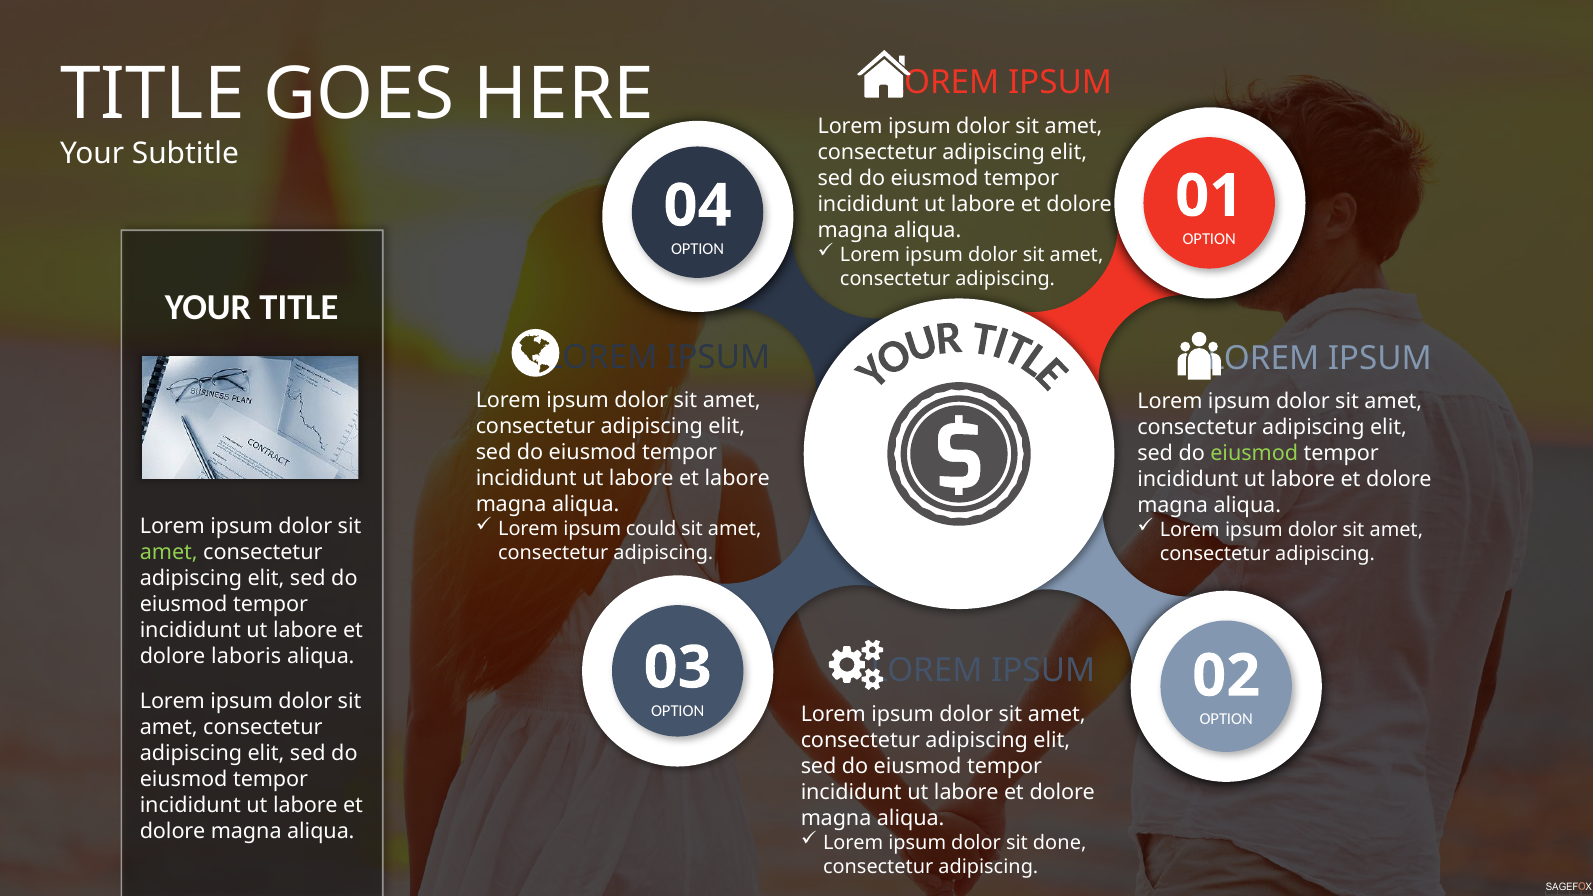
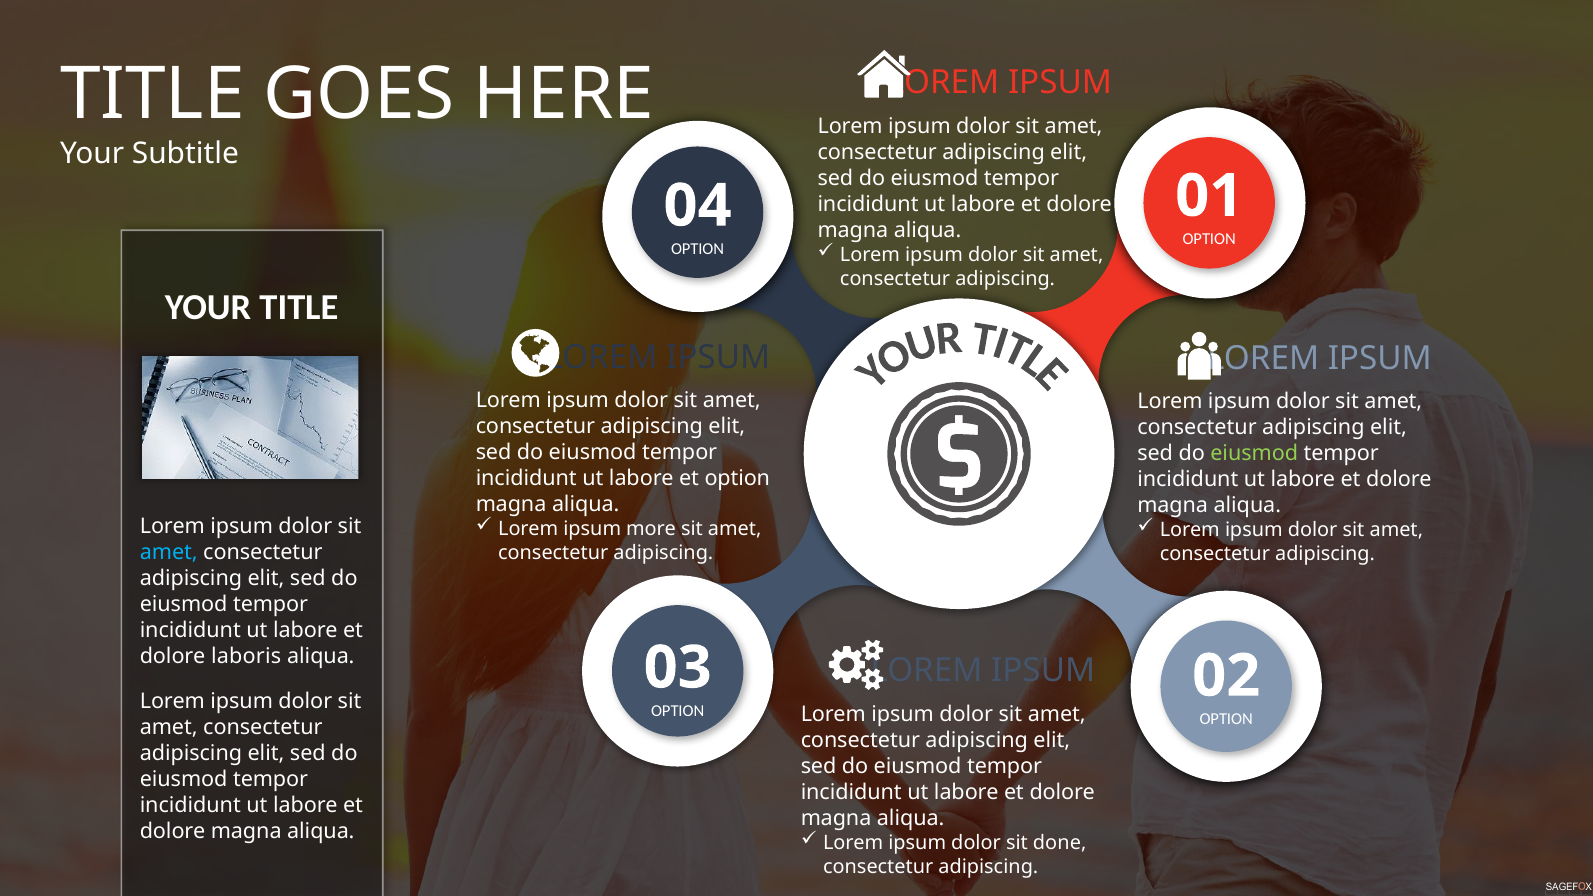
et labore: labore -> option (737, 478)
could: could -> more (651, 529)
amet colour: light green -> light blue (169, 552)
